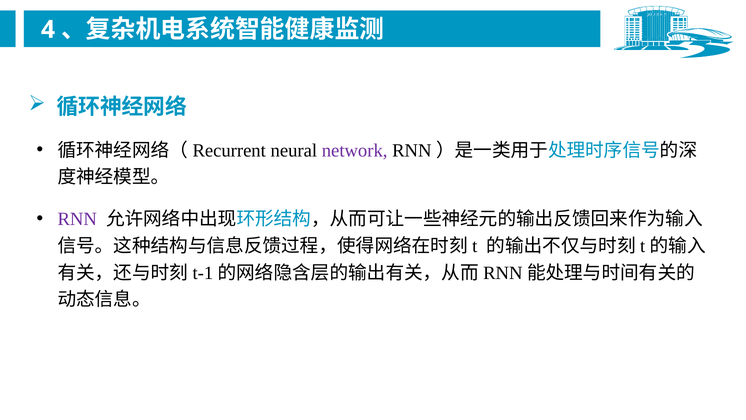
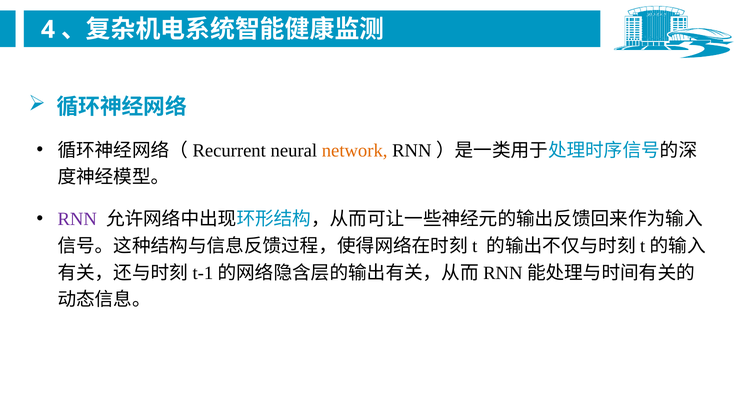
network colour: purple -> orange (355, 150)
